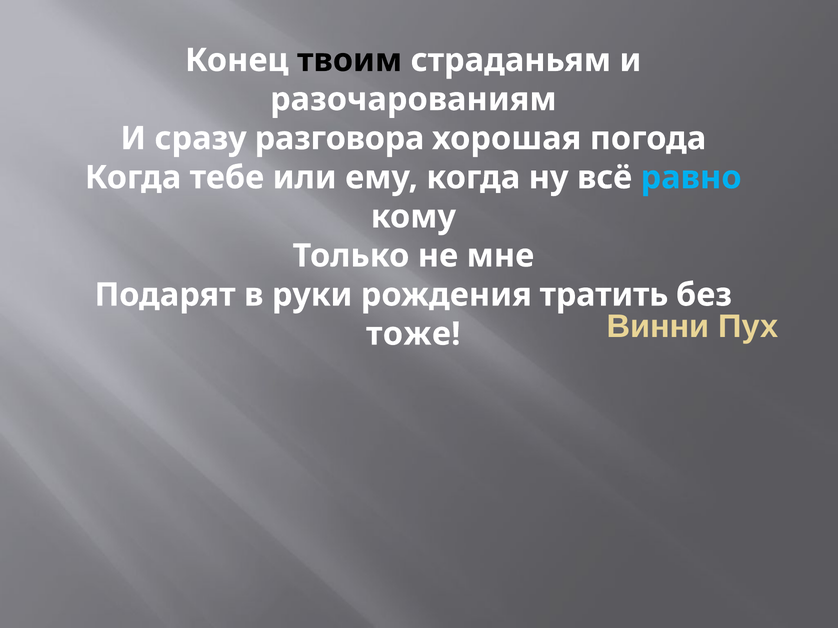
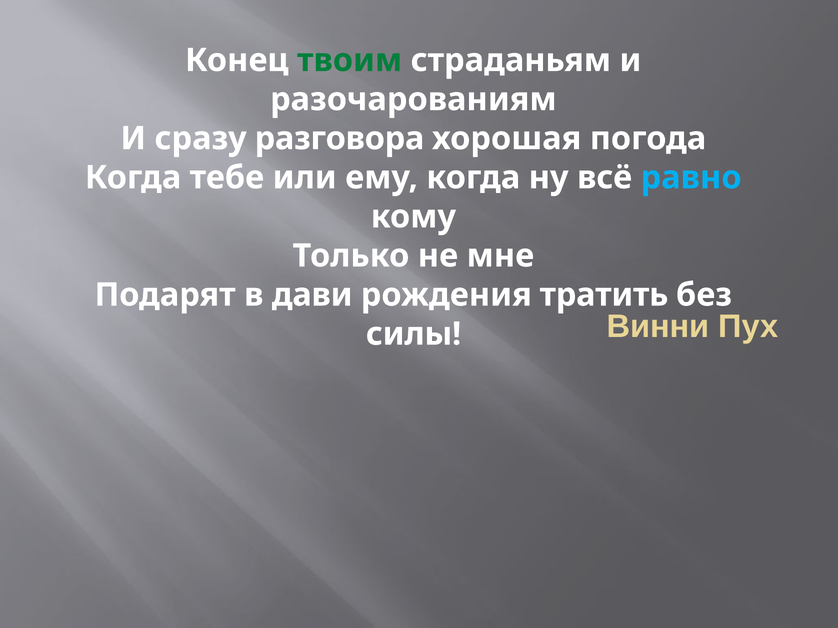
твоим colour: black -> green (350, 60)
руки: руки -> дави (312, 295)
тоже: тоже -> силы (414, 334)
